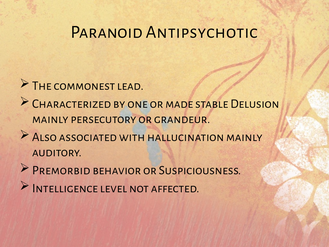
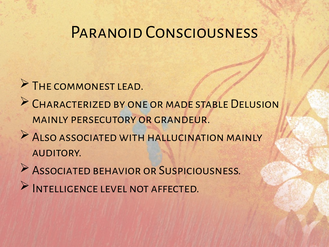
Antipsychotic: Antipsychotic -> Consciousness (202, 32)
Premorbid: Premorbid -> Associated (61, 170)
